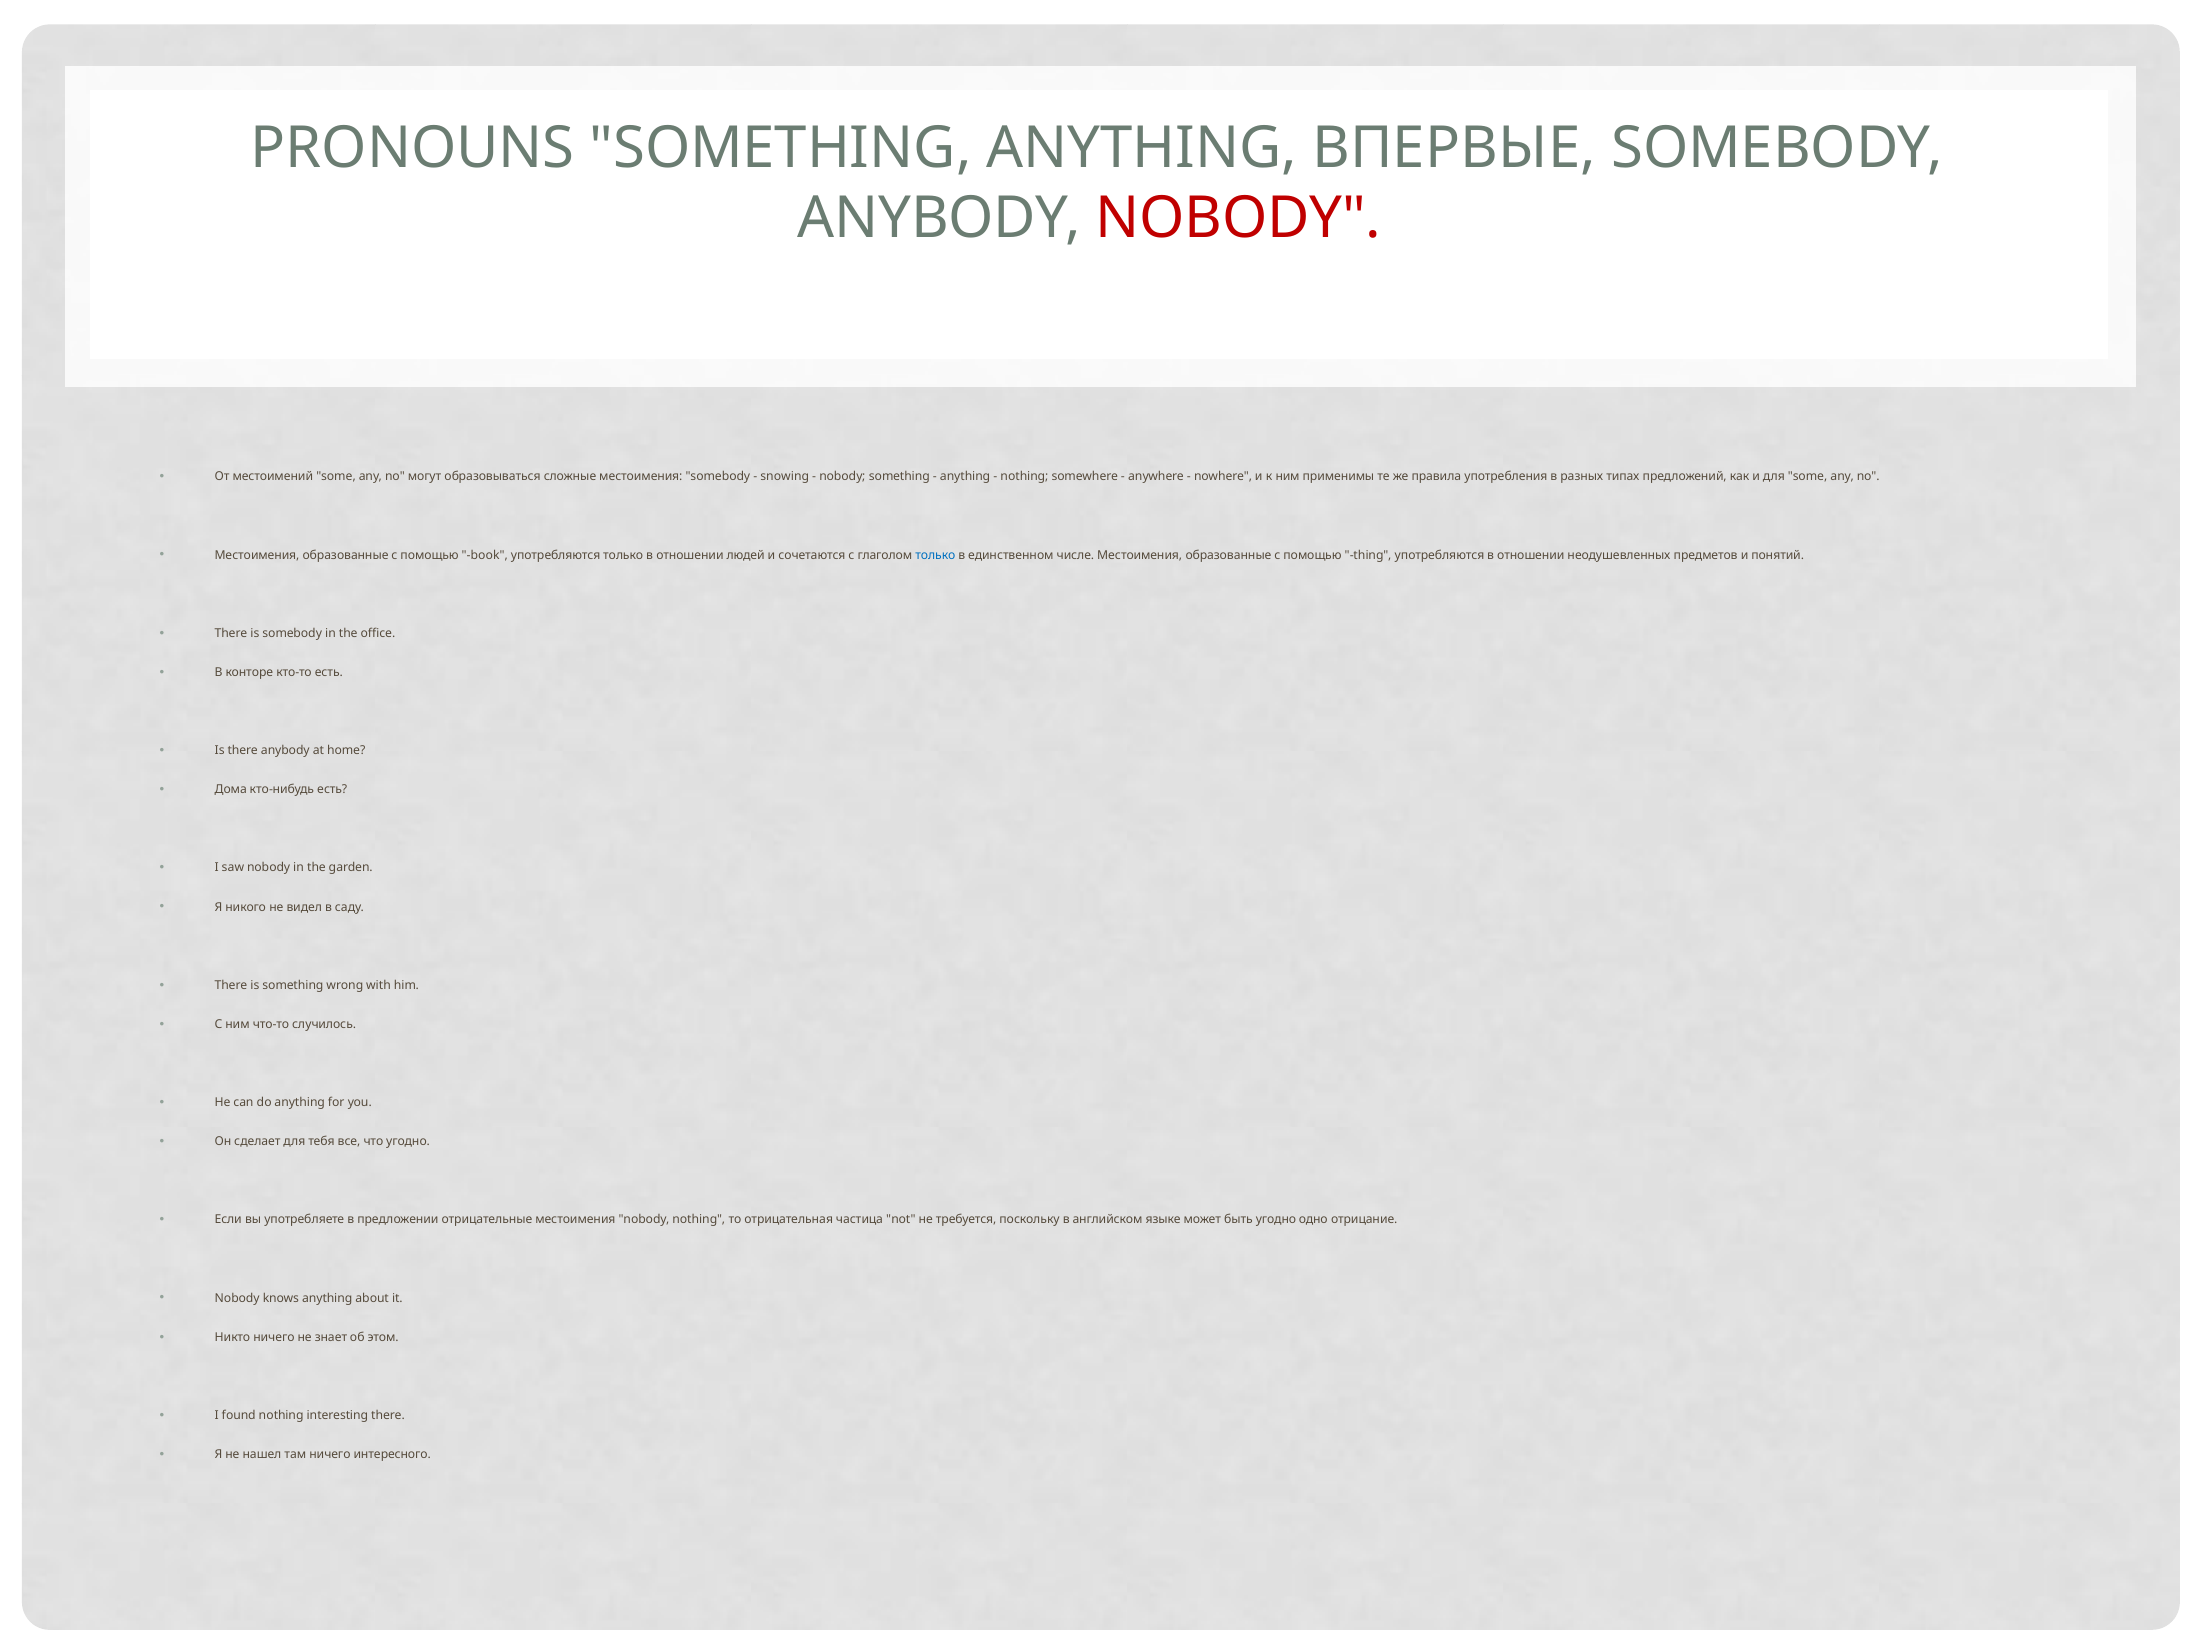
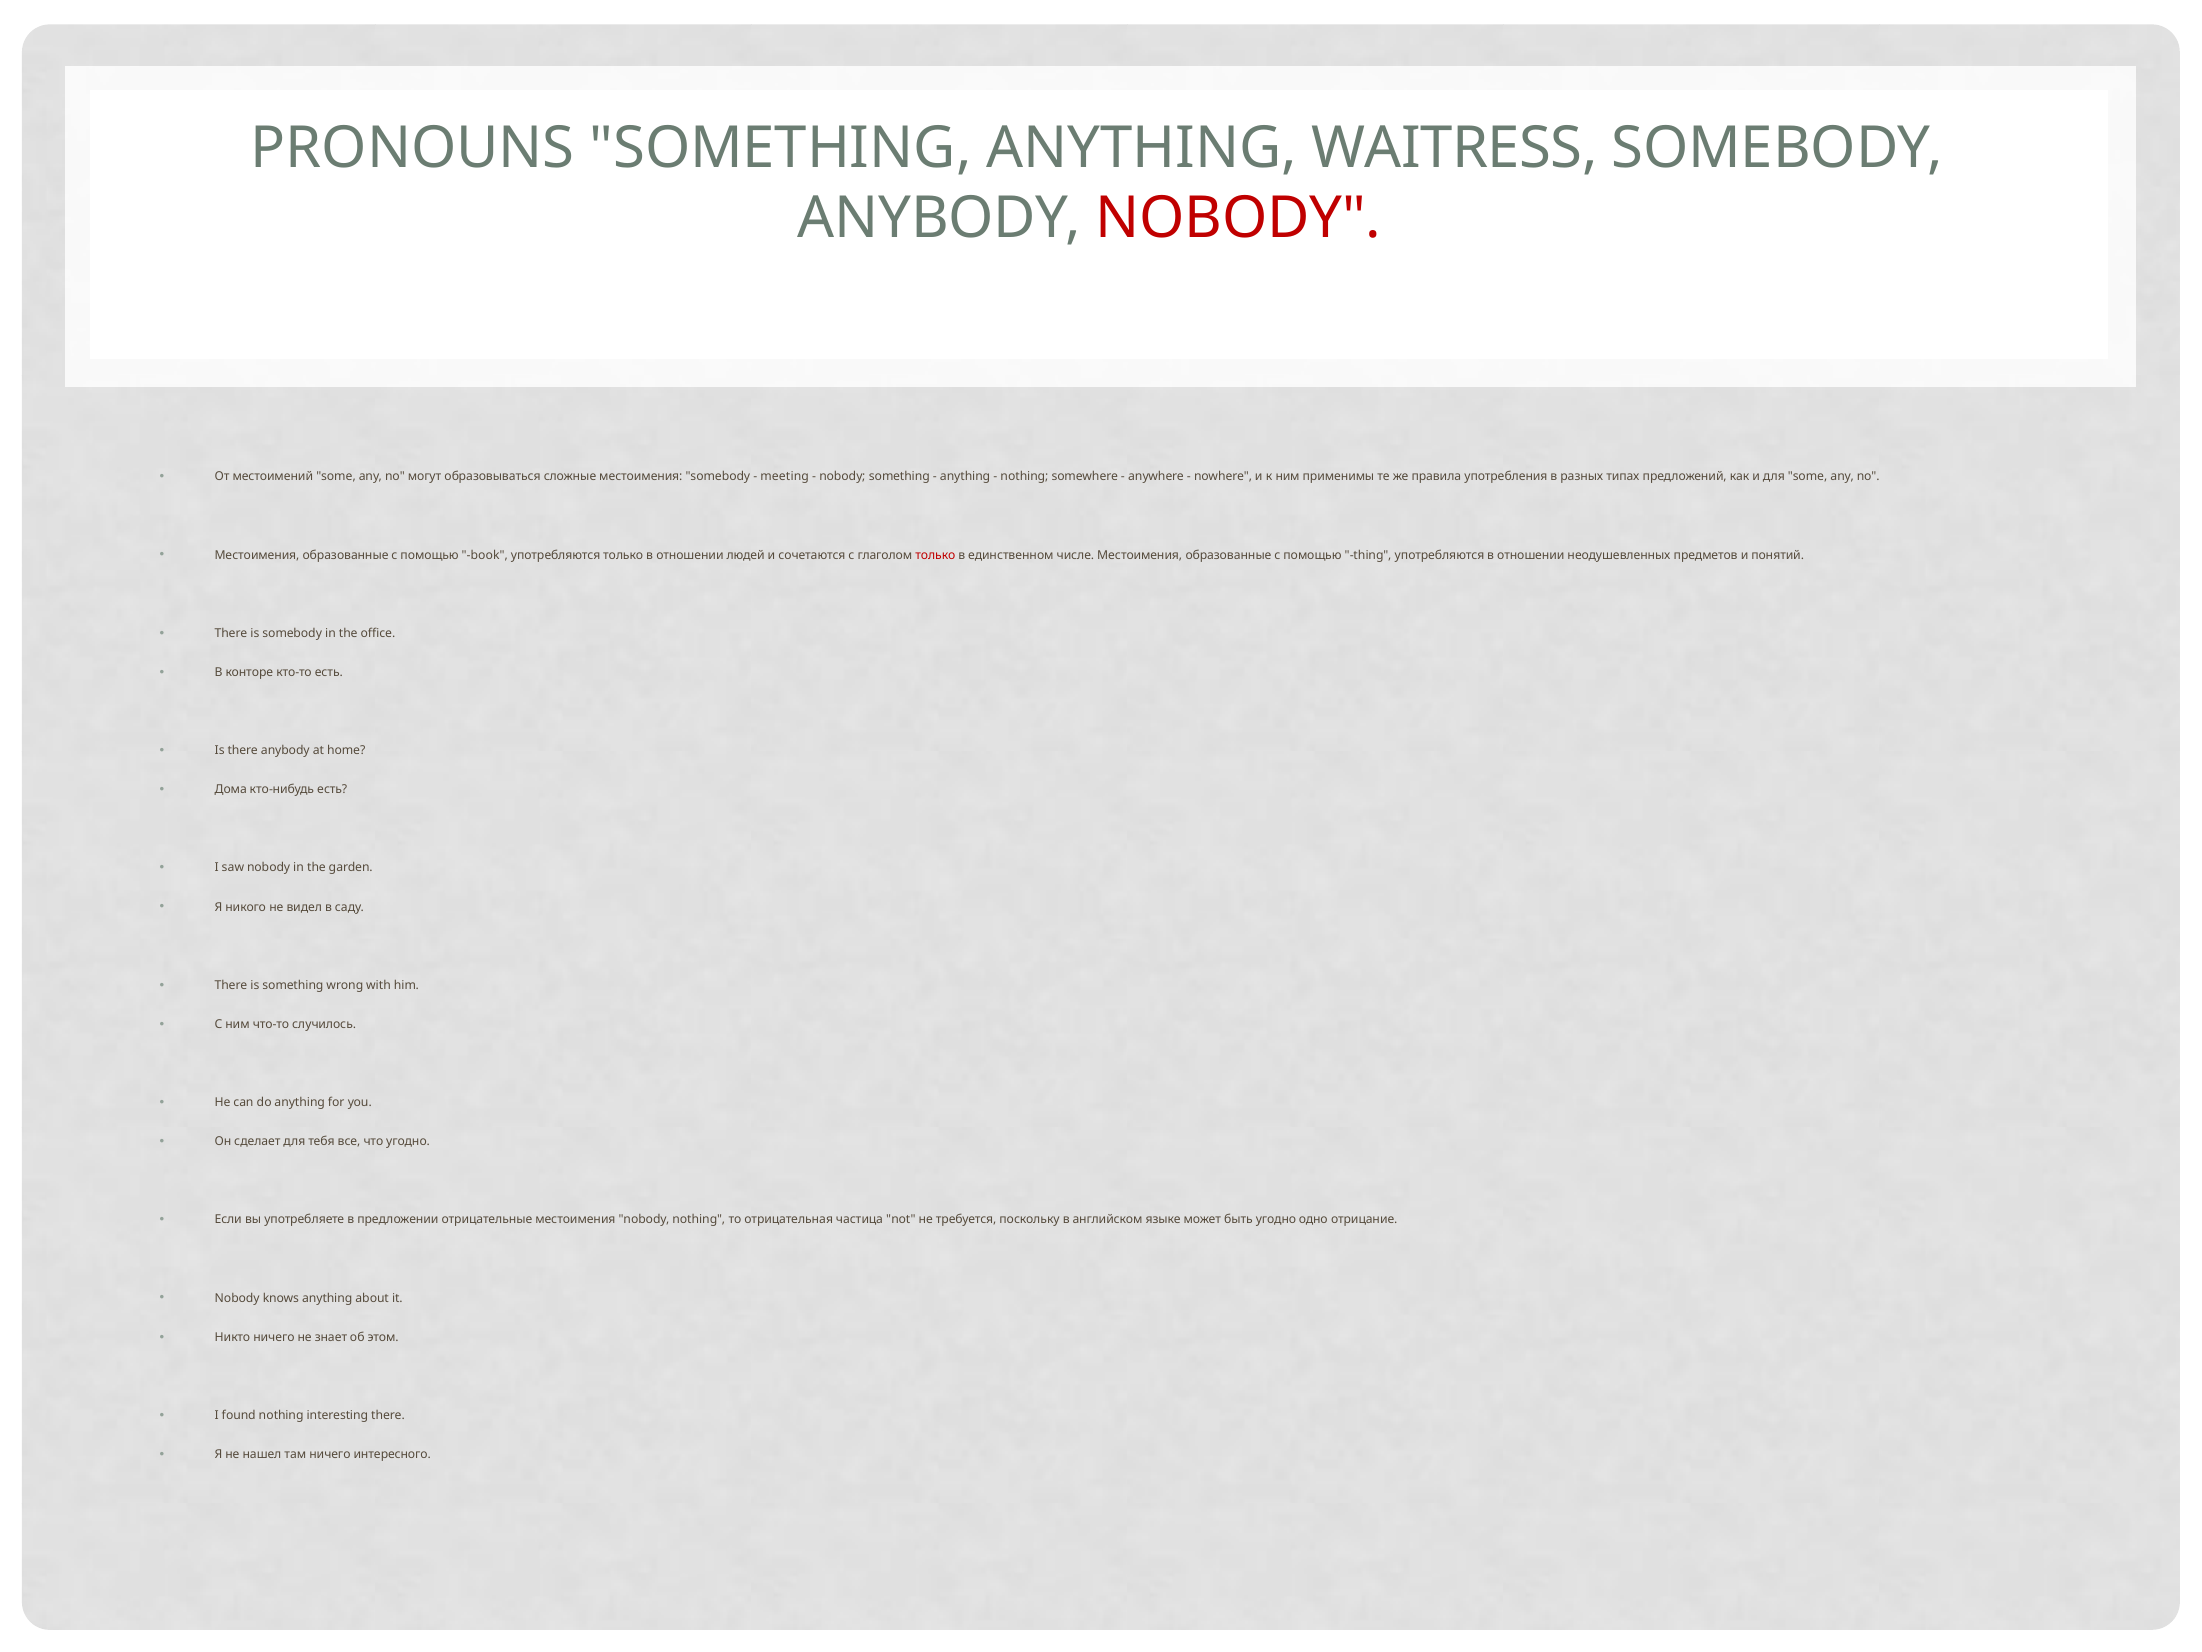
ВПЕРВЫЕ: ВПЕРВЫЕ -> WAITRESS (1455, 148)
snowing: snowing -> meeting (785, 477)
только colour: blue -> red (935, 555)
